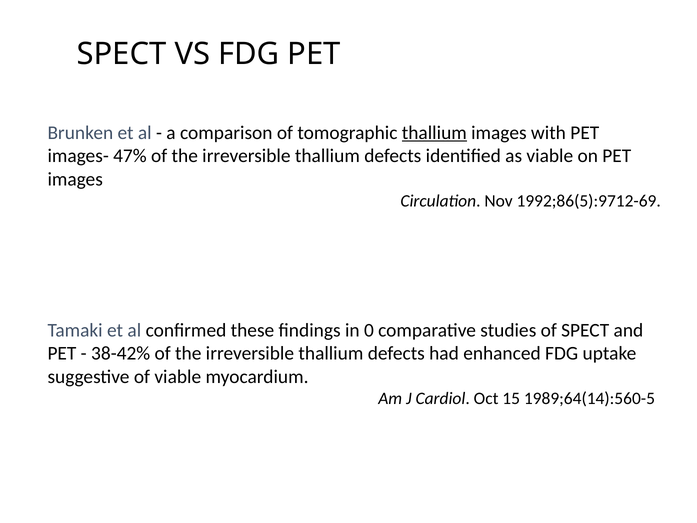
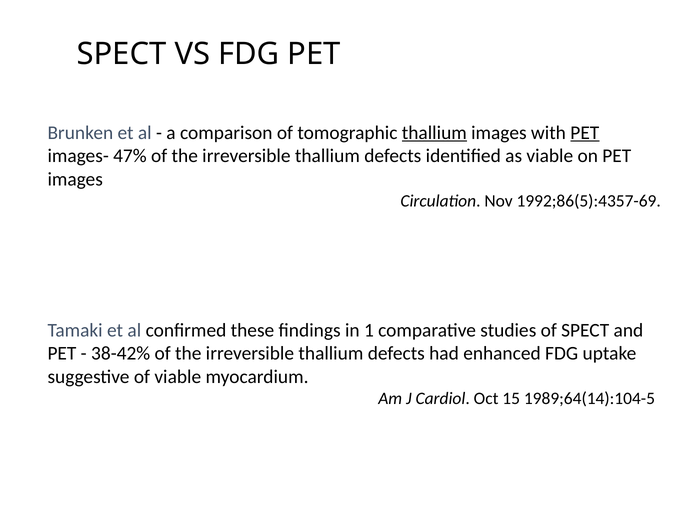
PET underline: none -> present (585, 133)
1992;86(5):9712-69: 1992;86(5):9712-69 -> 1992;86(5):4357-69 (589, 201)
0: 0 -> 1 (369, 330)
1989;64(14):560-5: 1989;64(14):560-5 -> 1989;64(14):104-5 (589, 398)
